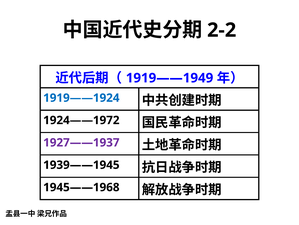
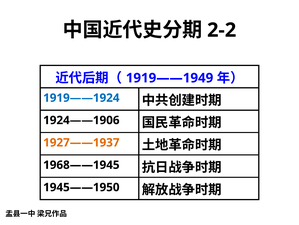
1924——1972: 1924——1972 -> 1924——1906 (81, 120)
1927——1937 colour: purple -> orange (81, 142)
1939——1945: 1939——1945 -> 1968——1945 (81, 164)
1945——1968: 1945——1968 -> 1945——1950 (81, 187)
